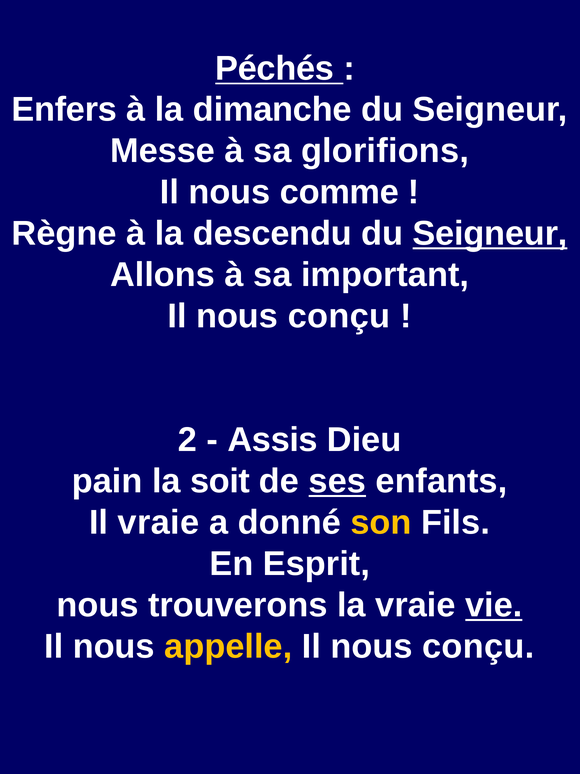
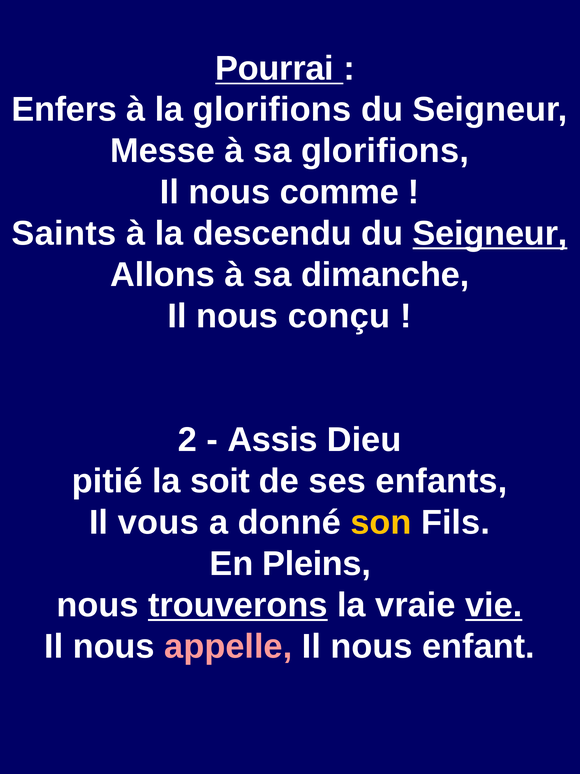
Péchés: Péchés -> Pourrai (275, 68)
la dimanche: dimanche -> glorifions (272, 110)
Règne: Règne -> Saints (64, 233)
important: important -> dimanche (385, 275)
pain: pain -> pitié (107, 481)
ses underline: present -> none (337, 481)
Il vraie: vraie -> vous (158, 522)
Esprit: Esprit -> Pleins (317, 563)
trouverons underline: none -> present (238, 605)
appelle colour: yellow -> pink (228, 646)
conçu: conçu -> enfant (478, 646)
